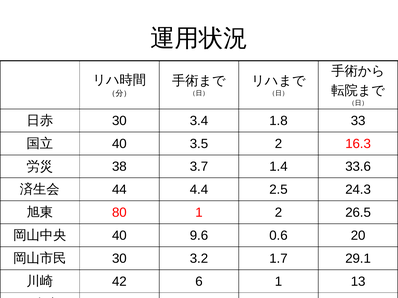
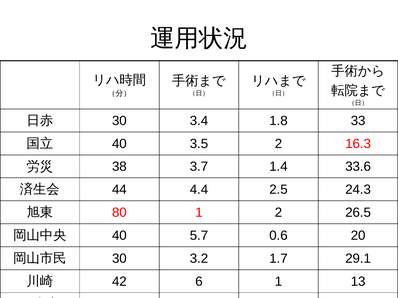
9.6: 9.6 -> 5.7 (199, 236)
